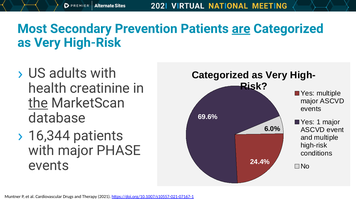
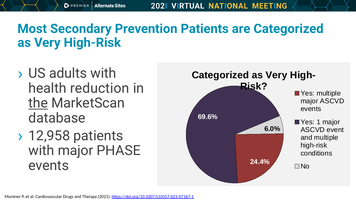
are underline: present -> none (241, 29)
creatinine: creatinine -> reduction (100, 88)
16,344: 16,344 -> 12,958 (49, 136)
